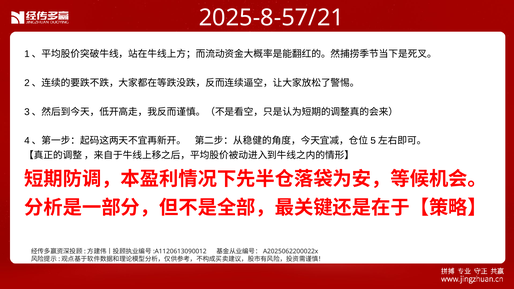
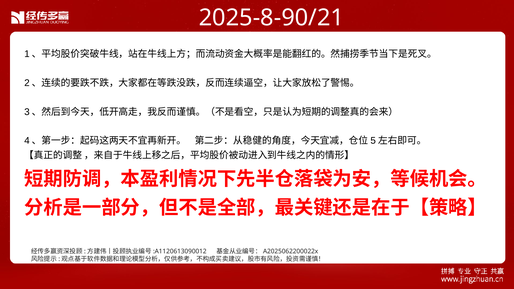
2025-8-57/21: 2025-8-57/21 -> 2025-8-90/21 (271, 18)
